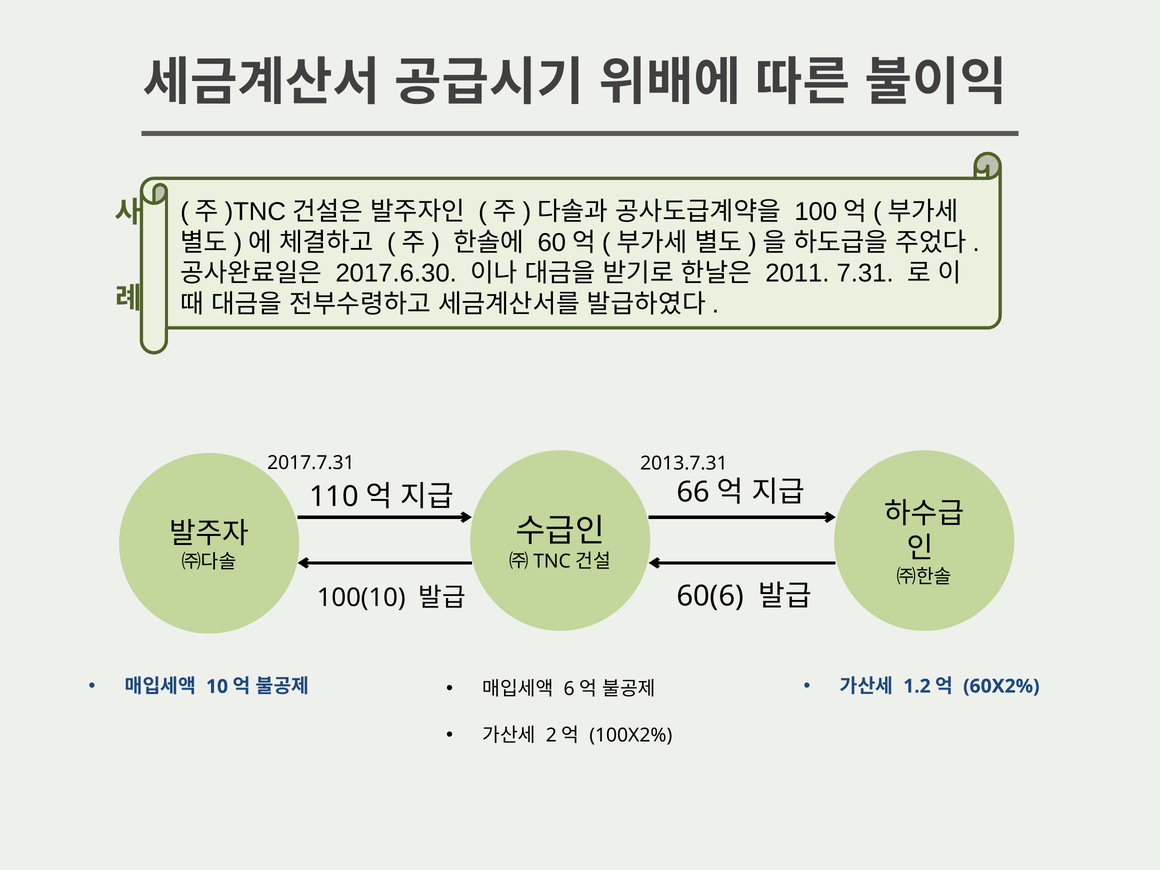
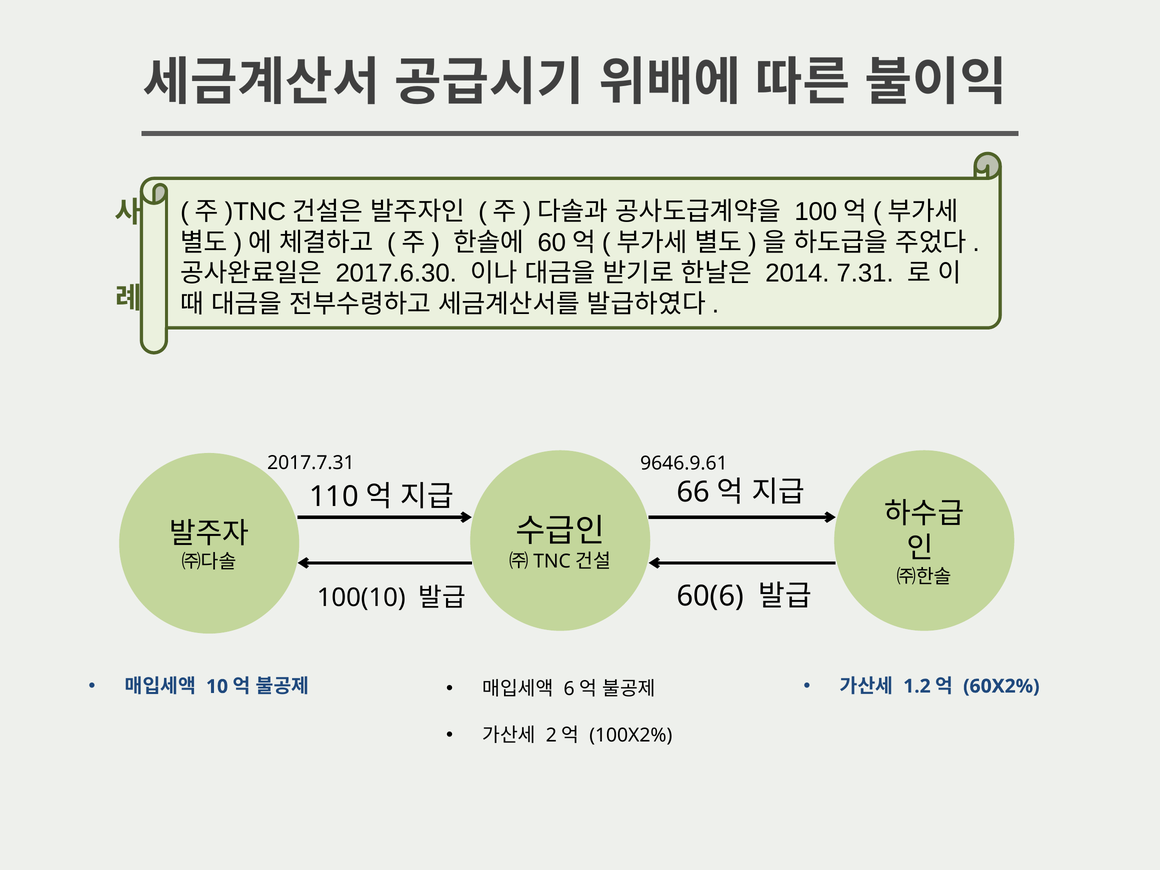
2011: 2011 -> 2014 (797, 273)
2013.7.31: 2013.7.31 -> 9646.9.61 (684, 463)
